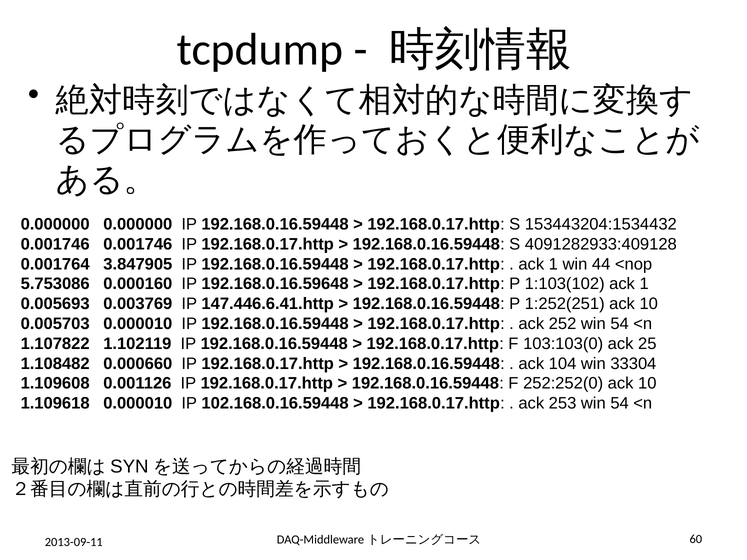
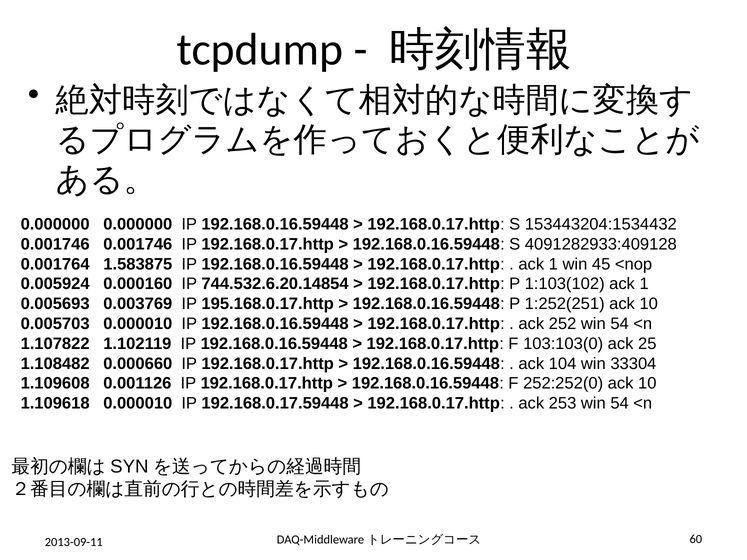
3.847905: 3.847905 -> 1.583875 (138, 264)
44: 44 -> 45 (601, 264)
5.753086: 5.753086 -> 0.005924 (55, 284)
192.168.0.16.59648: 192.168.0.16.59648 -> 744.532.6.20.14854 (275, 284)
147.446.6.41.http: 147.446.6.41.http -> 195.168.0.17.http (268, 304)
102.168.0.16.59448: 102.168.0.16.59448 -> 192.168.0.17.59448 (275, 404)
